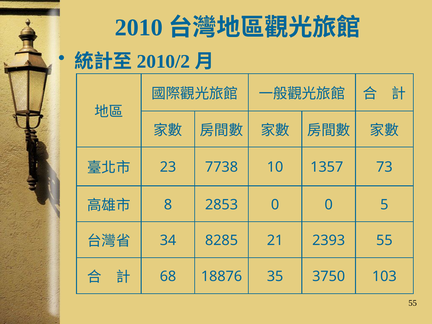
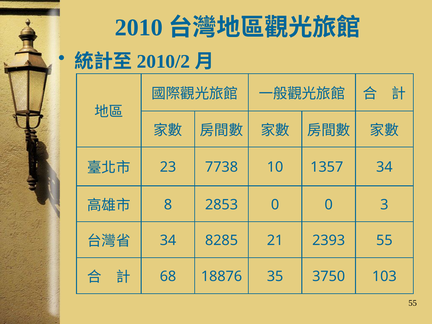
1357 73: 73 -> 34 (384, 167)
5: 5 -> 3 (384, 205)
